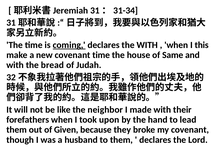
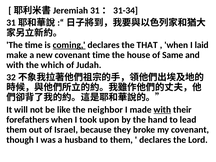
the WITH: WITH -> THAT (147, 45)
this: this -> laid (202, 45)
bread: bread -> which (52, 65)
with underline: none -> present (162, 110)
Given: Given -> Israel (66, 130)
